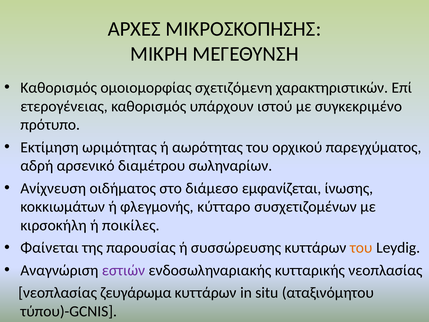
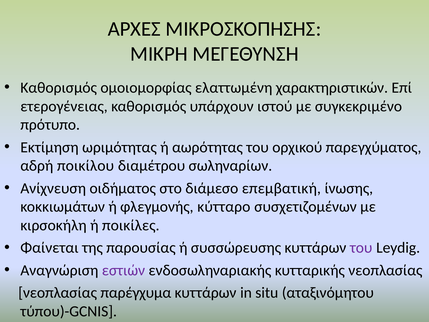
σχετιζόμενη: σχετιζόμενη -> ελαττωμένη (234, 88)
αρσενικό: αρσενικό -> ποικίλου (86, 166)
εμφανίζεται: εμφανίζεται -> επεμβατική (281, 188)
του colour: orange -> purple (361, 248)
ζευγάρωμα: ζευγάρωμα -> παρέγχυμα (136, 292)
